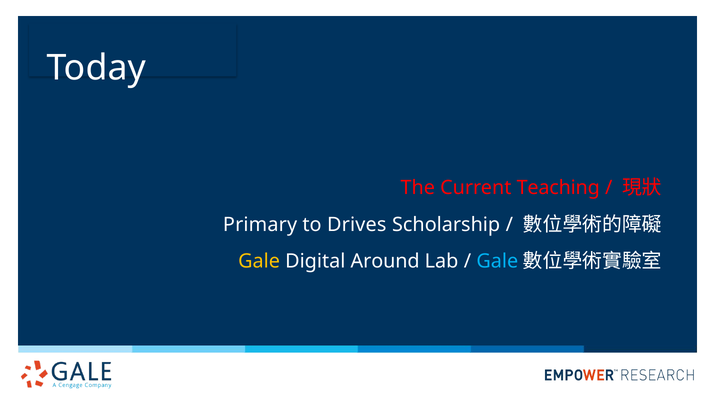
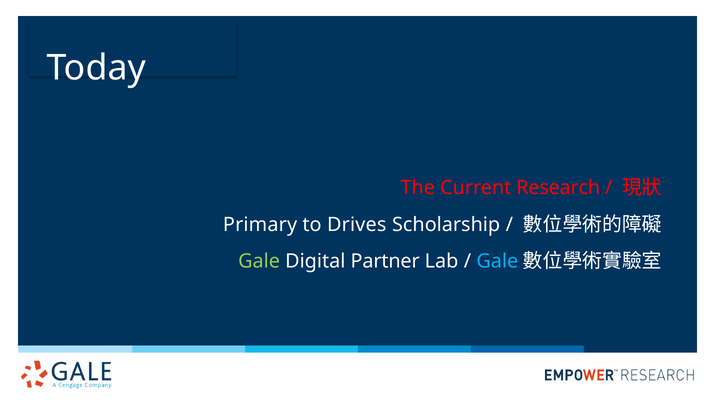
Teaching: Teaching -> Research (558, 188)
Gale colour: yellow -> light green (259, 262)
Around: Around -> Partner (385, 262)
